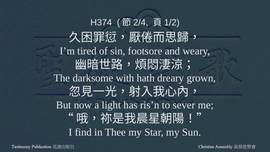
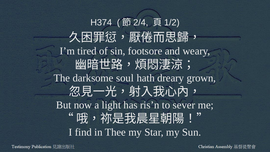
with: with -> soul (125, 78)
